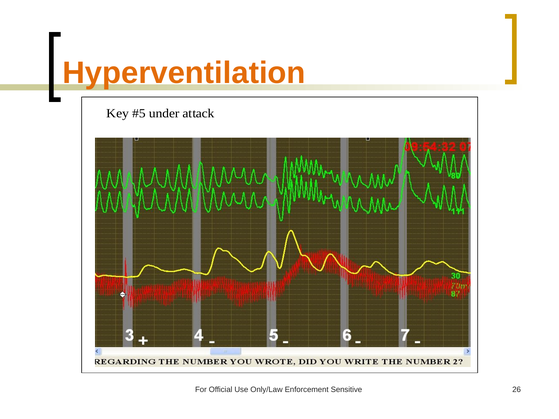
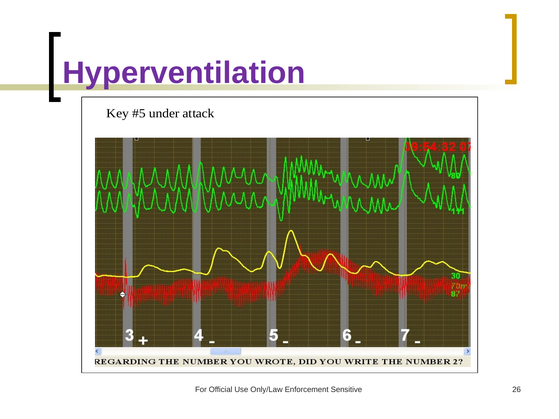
Hyperventilation colour: orange -> purple (184, 73)
